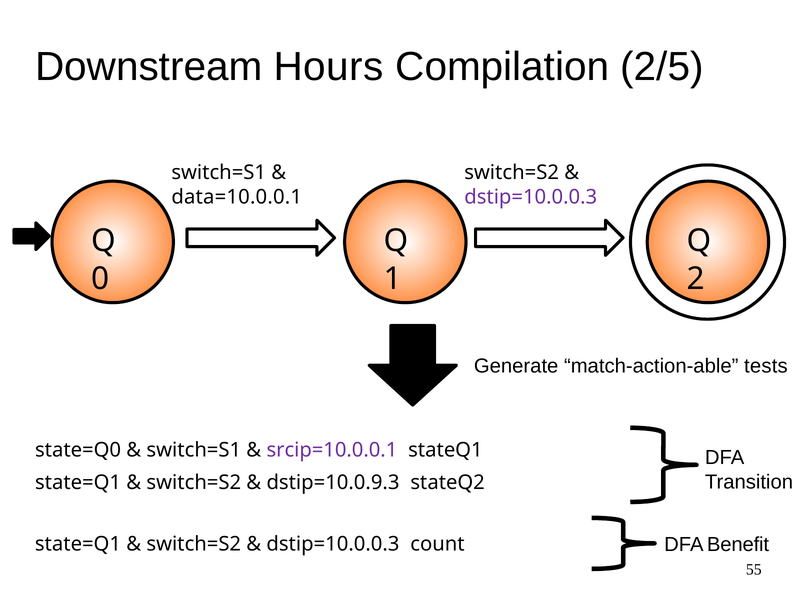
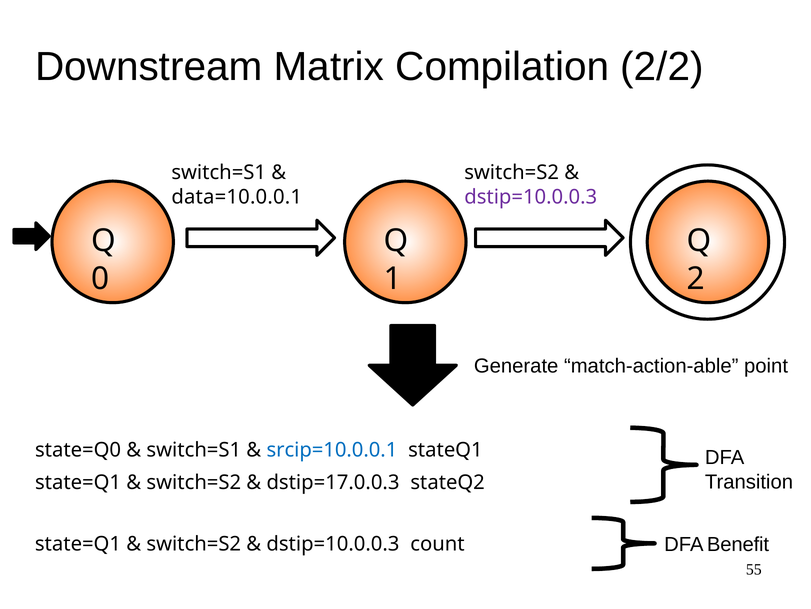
Hours: Hours -> Matrix (329, 67)
2/5: 2/5 -> 2/2 (662, 67)
tests: tests -> point (766, 366)
srcip=10.0.0.1 colour: purple -> blue (332, 449)
dstip=10.0.9.3: dstip=10.0.9.3 -> dstip=17.0.0.3 (333, 482)
